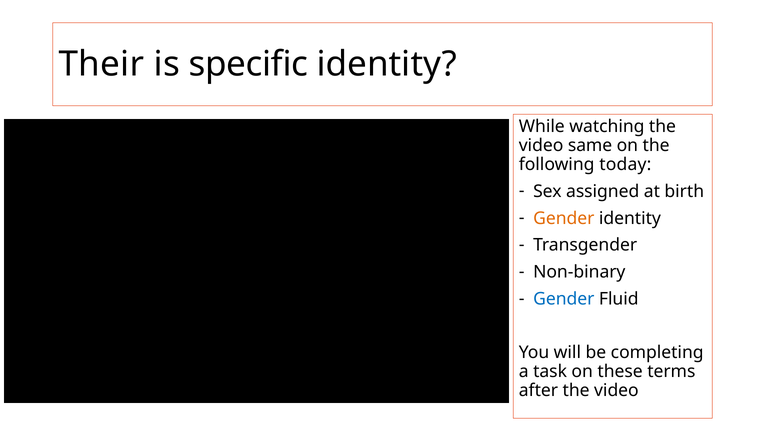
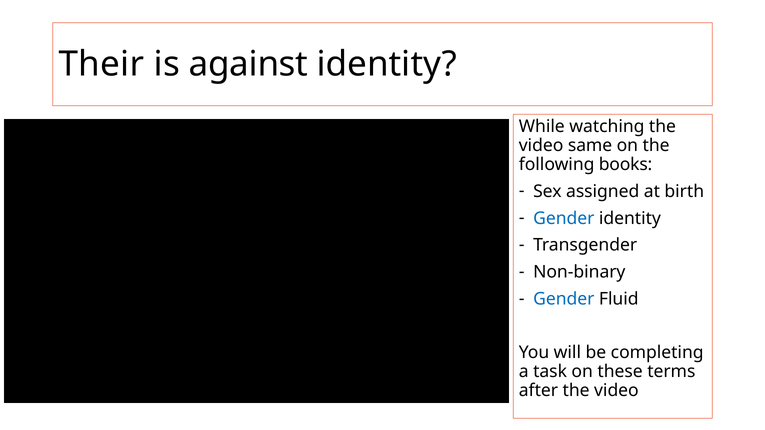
specific: specific -> against (248, 64)
today: today -> books (626, 165)
Gender colour: orange -> blue (564, 218)
